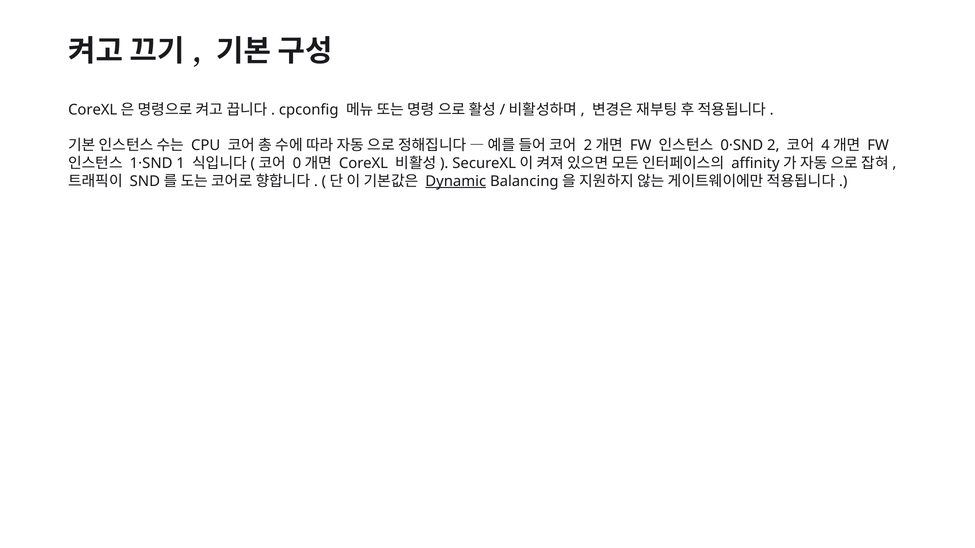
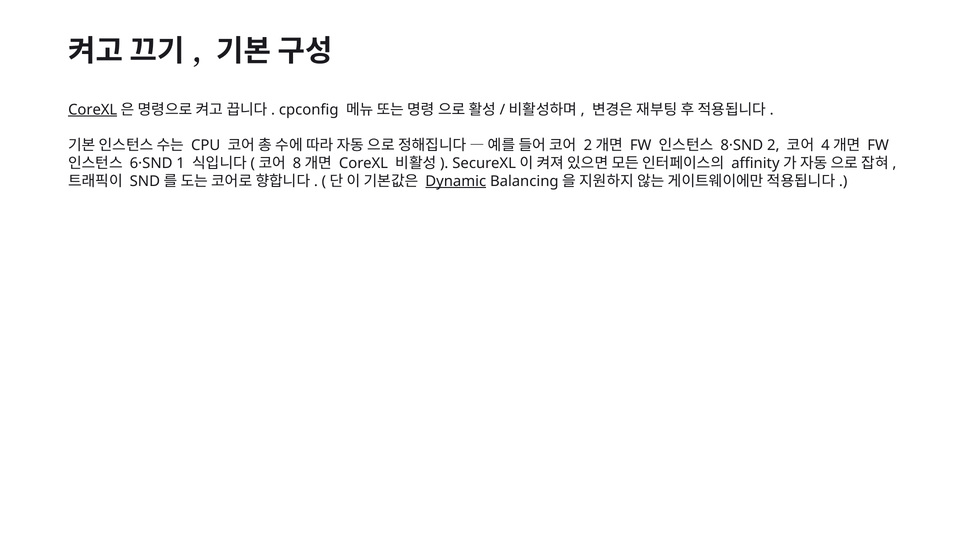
CoreXL underline: none -> present (93, 110)
0·SND: 0·SND -> 8·SND (742, 146)
1·SND: 1·SND -> 6·SND (151, 163)
0: 0 -> 8 (297, 163)
